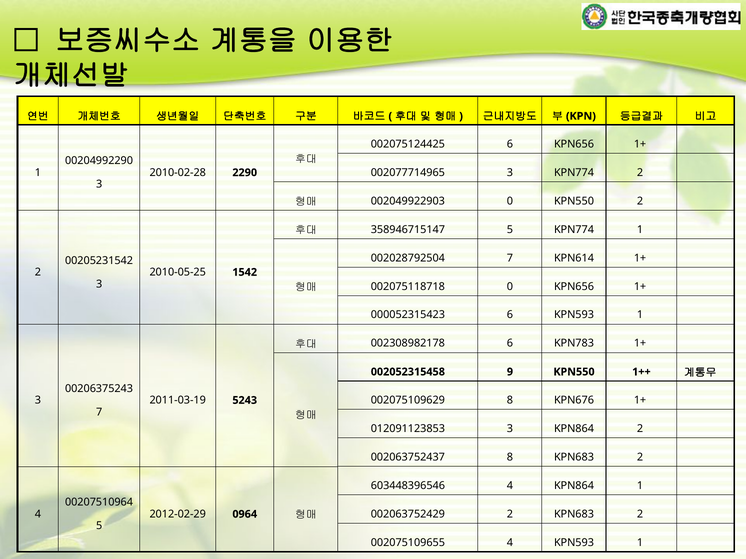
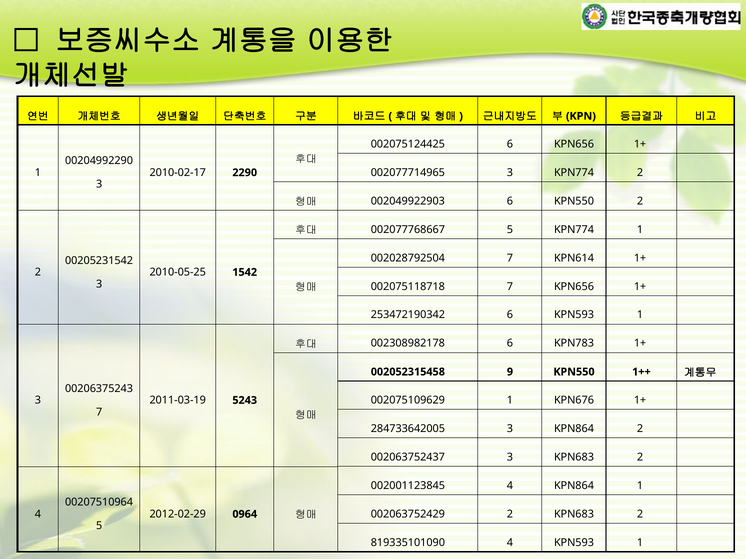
2010-02-28: 2010-02-28 -> 2010-02-17 (178, 173)
002049922903 0: 0 -> 6 (510, 201)
358946715147: 358946715147 -> 002077768667 (408, 230)
002075118718 0: 0 -> 7 (510, 287)
000052315423: 000052315423 -> 253472190342 (408, 315)
002075109629 8: 8 -> 1 (510, 401)
012091123853: 012091123853 -> 284733642005 (408, 429)
002063752437 8: 8 -> 3 (510, 458)
603448396546: 603448396546 -> 002001123845 (408, 486)
002075109655: 002075109655 -> 819335101090 (408, 543)
